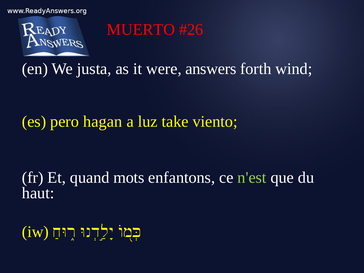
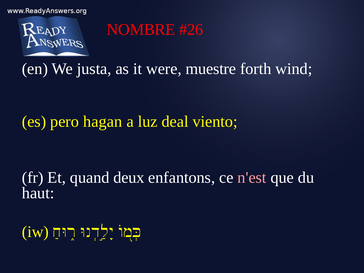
MUERTO: MUERTO -> NOMBRE (141, 30)
answers: answers -> muestre (211, 69)
take: take -> deal (175, 122)
mots: mots -> deux (129, 178)
n'est colour: light green -> pink (252, 178)
